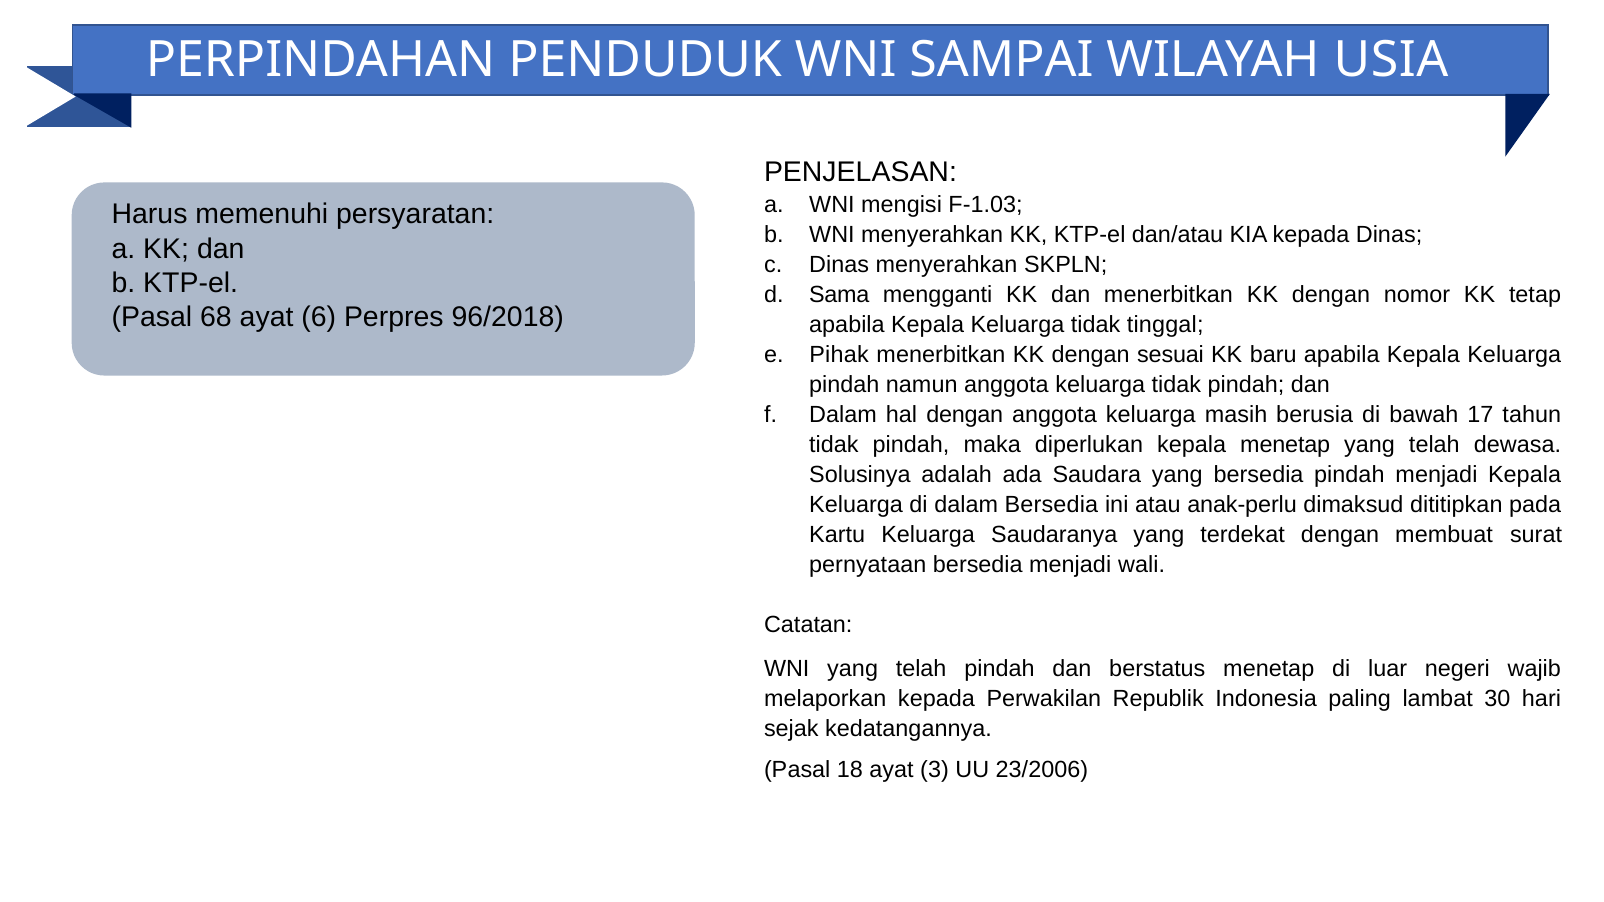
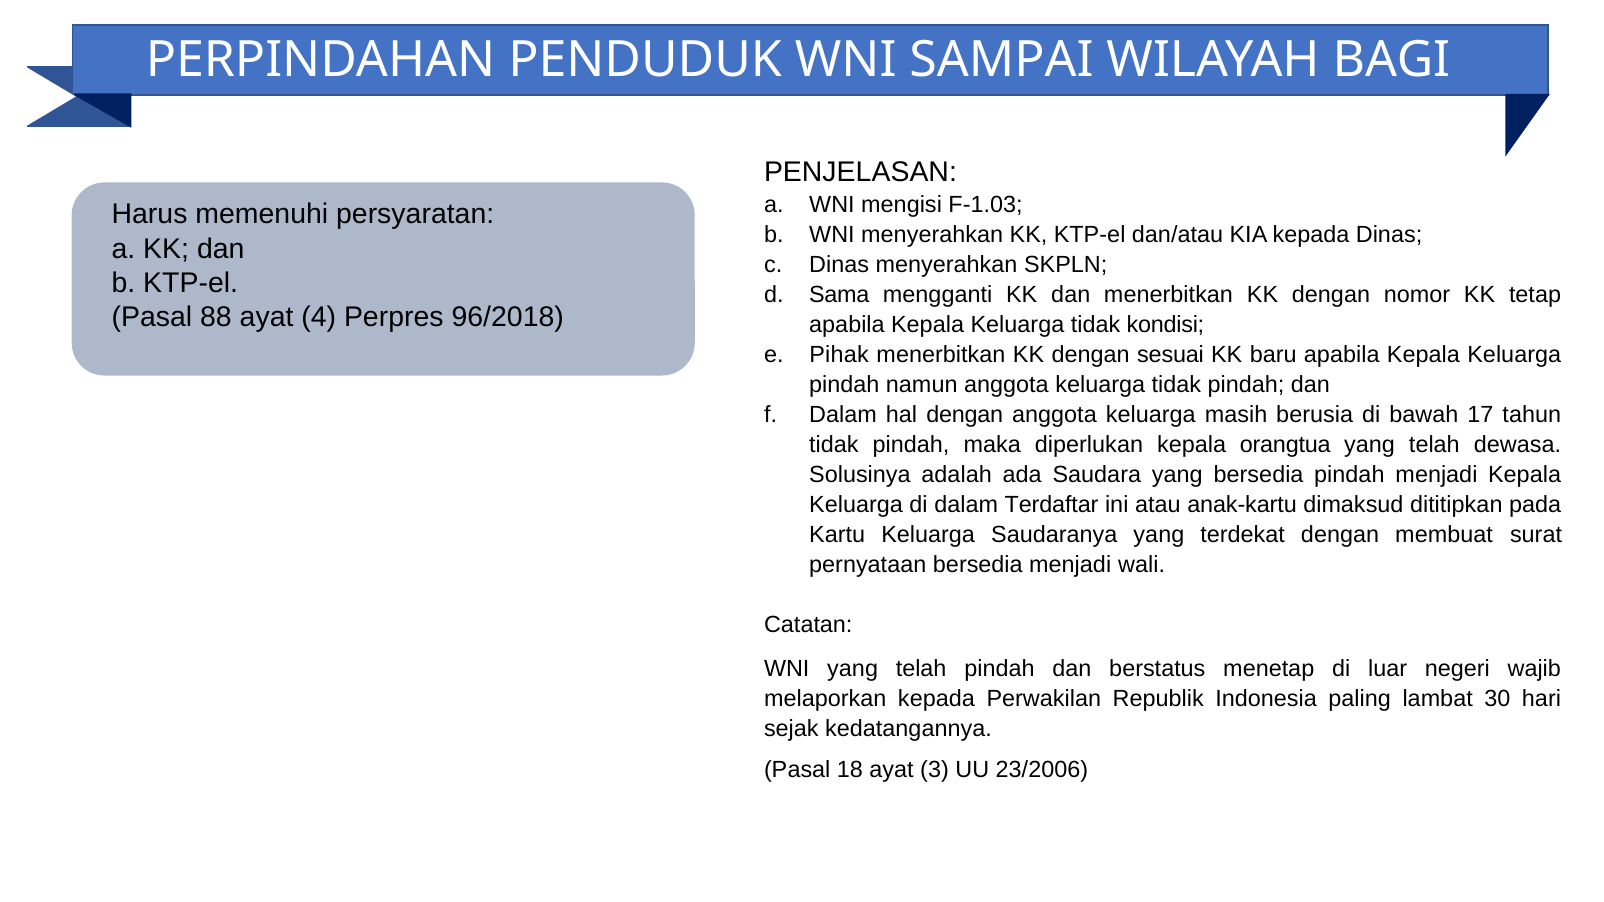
USIA: USIA -> BAGI (1391, 60)
68: 68 -> 88 (216, 317)
6: 6 -> 4 (319, 317)
tinggal: tinggal -> kondisi (1165, 325)
kepala menetap: menetap -> orangtua (1285, 445)
dalam Bersedia: Bersedia -> Terdaftar (1052, 505)
anak-perlu: anak-perlu -> anak-kartu (1242, 505)
